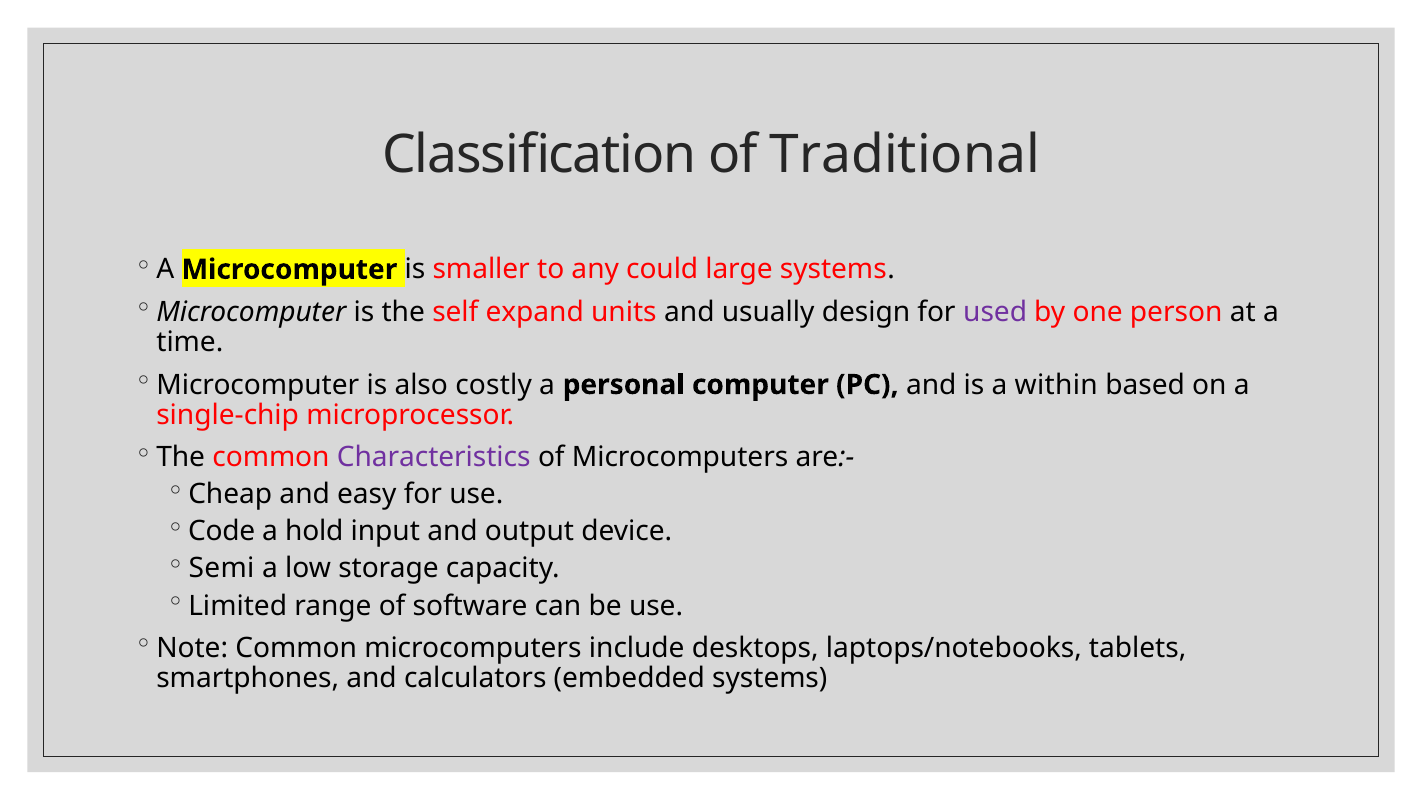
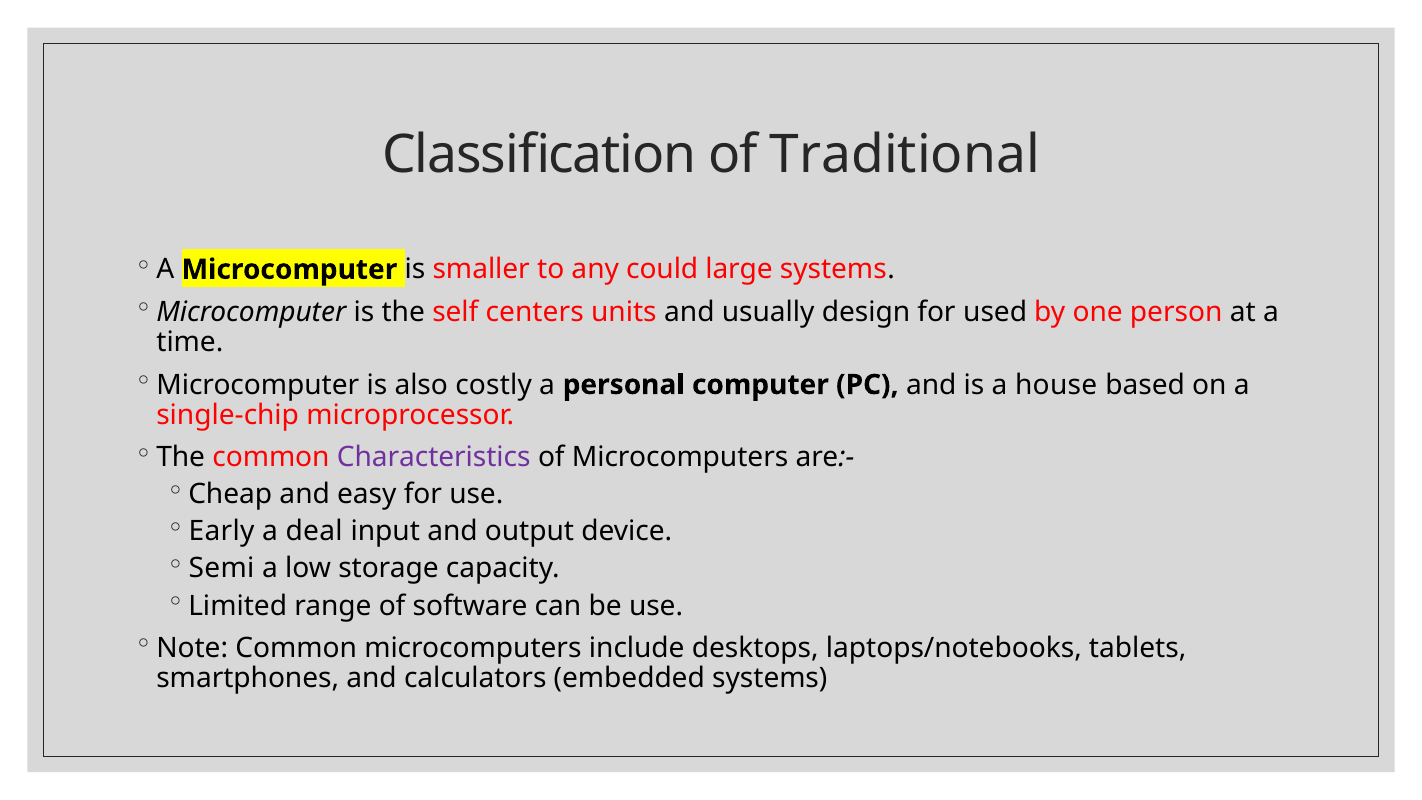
expand: expand -> centers (535, 312)
used colour: purple -> black (995, 312)
within: within -> house (1056, 385)
Code: Code -> Early (222, 532)
hold: hold -> deal (314, 532)
